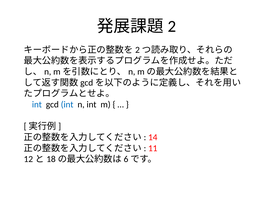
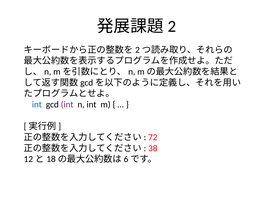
int colour: blue -> purple (67, 104)
14: 14 -> 72 (153, 137)
11: 11 -> 38 (153, 148)
